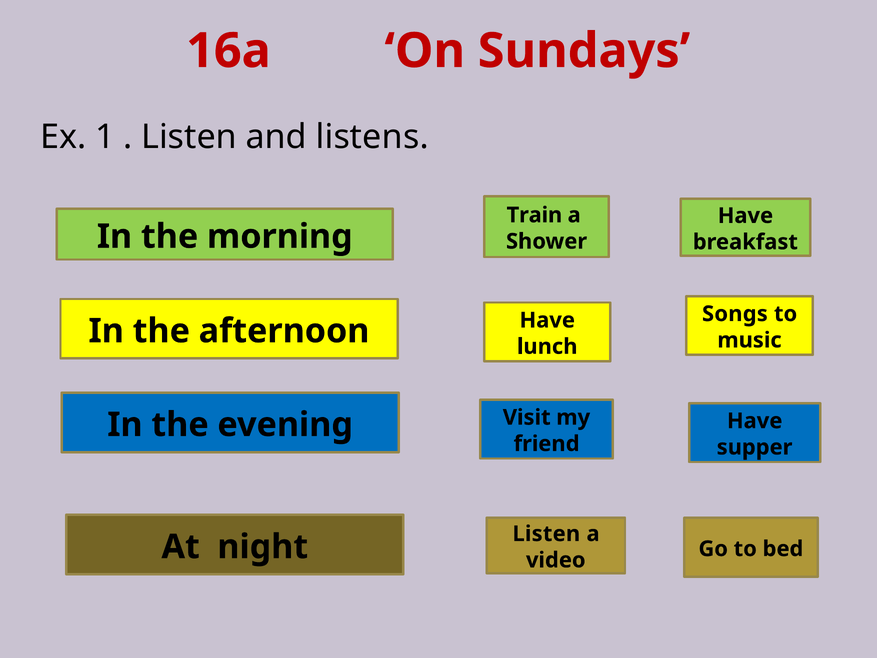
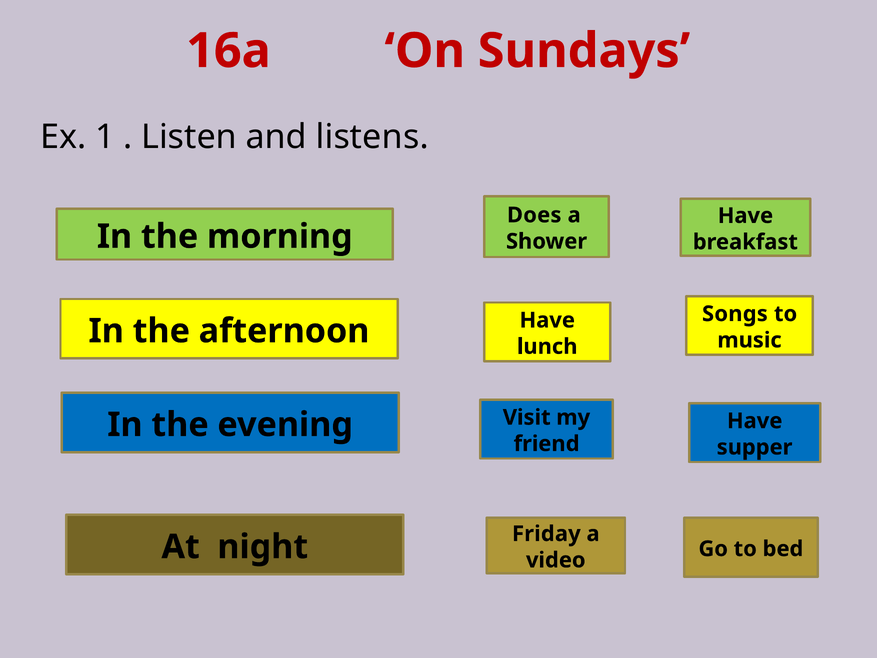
Train: Train -> Does (534, 215)
Listen: Listen -> Friday (546, 534)
